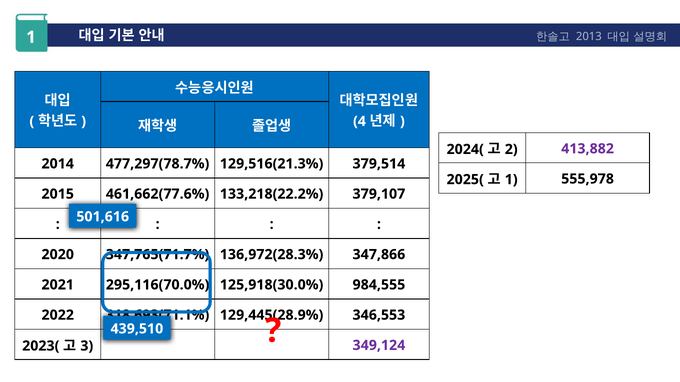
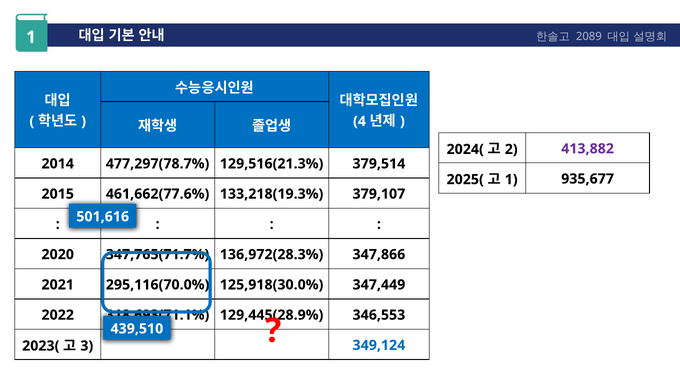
2013: 2013 -> 2089 (589, 36)
555,978: 555,978 -> 935,677 (588, 179)
133,218(22.2%: 133,218(22.2% -> 133,218(19.3% (272, 194)
984,555: 984,555 -> 347,449 (379, 285)
349,124 colour: purple -> blue (379, 346)
